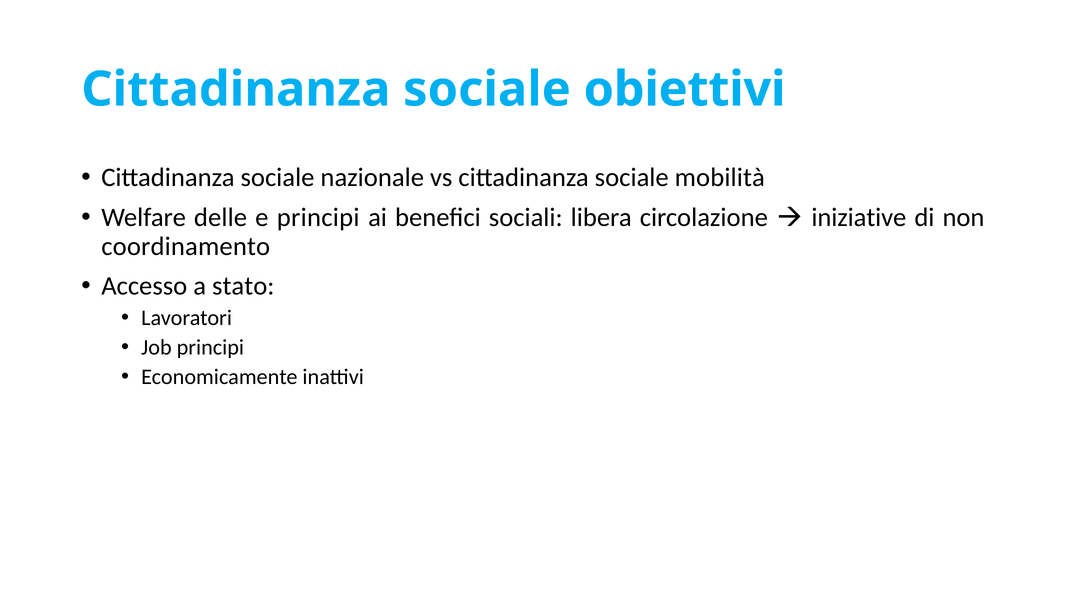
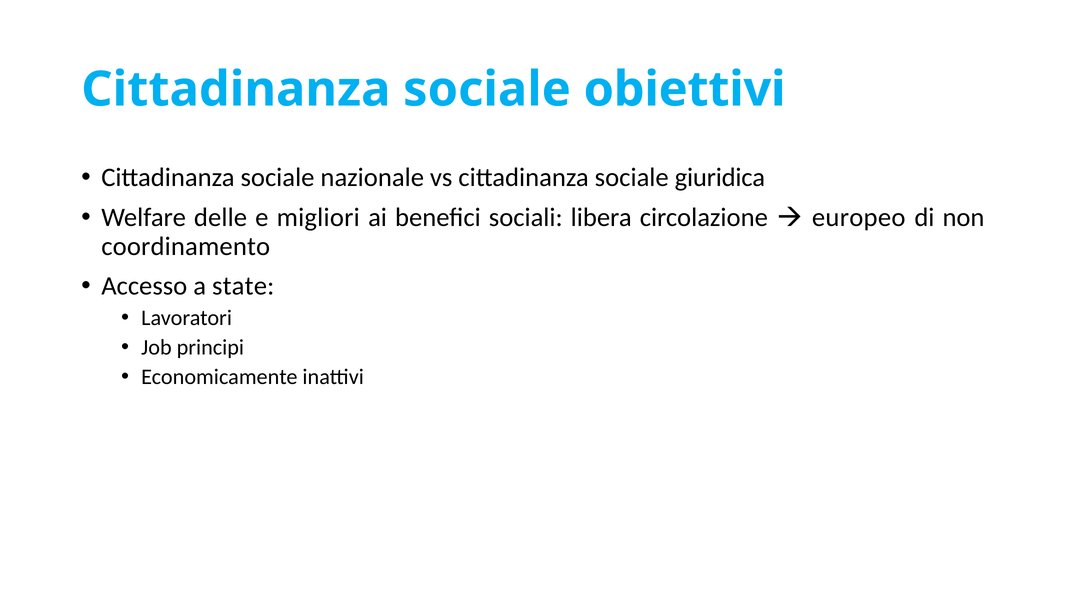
mobilità: mobilità -> giuridica (720, 178)
e principi: principi -> migliori (318, 218)
iniziative: iniziative -> europeo (859, 218)
stato: stato -> state (243, 286)
